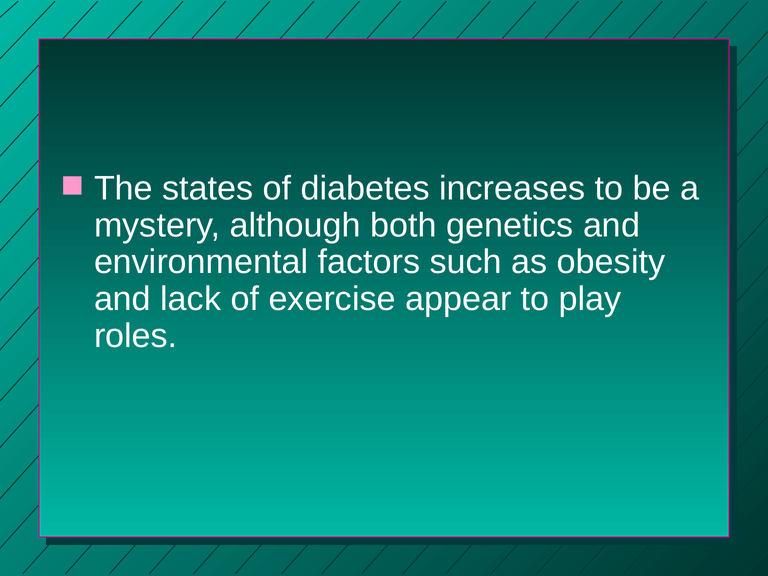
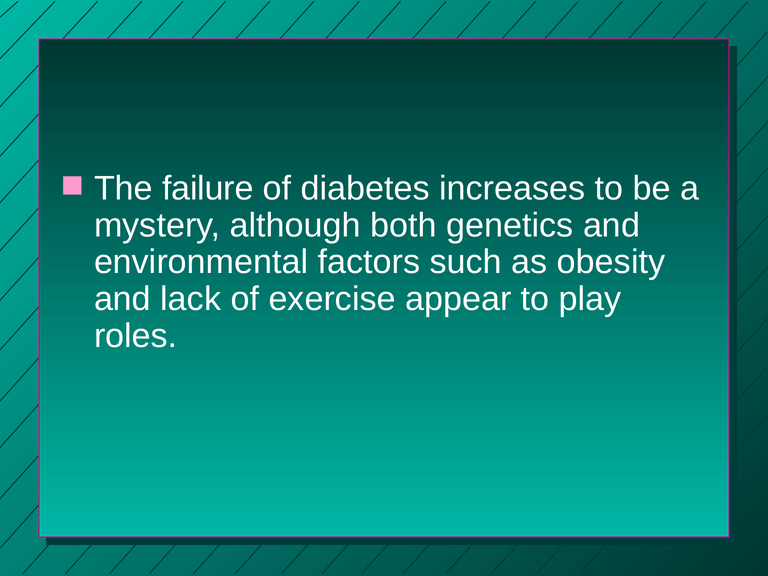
states: states -> failure (208, 188)
